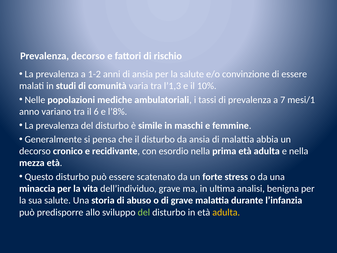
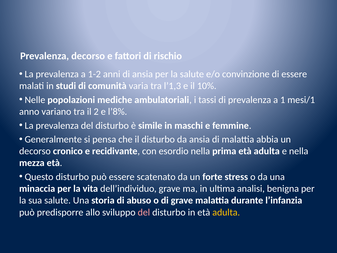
7: 7 -> 1 (283, 100)
6: 6 -> 2 (96, 112)
del colour: light green -> pink (144, 212)
